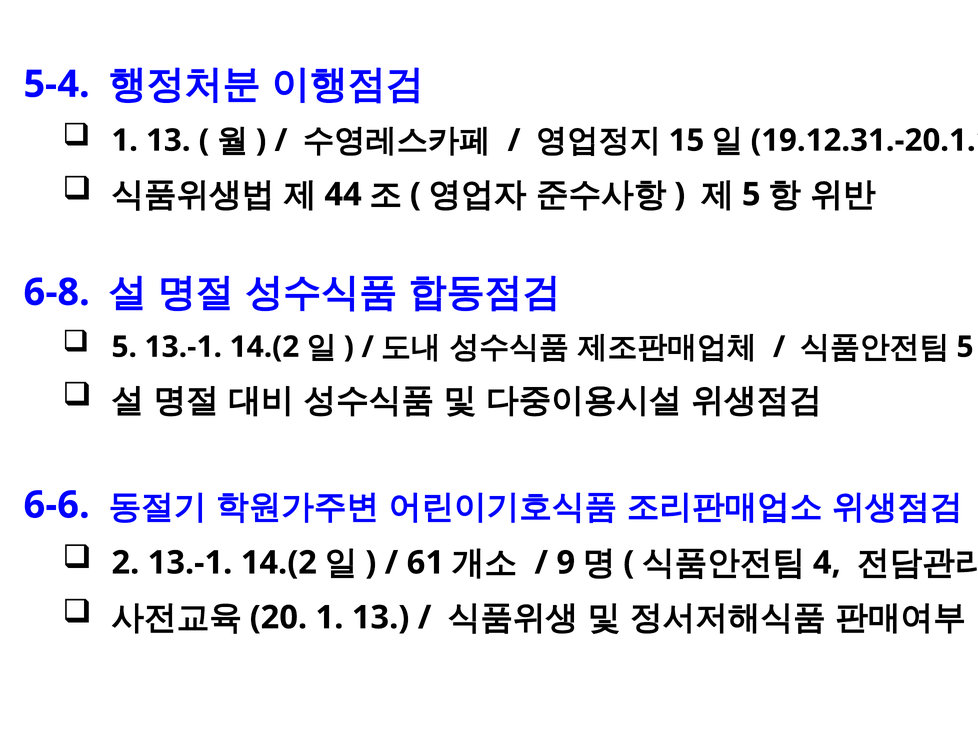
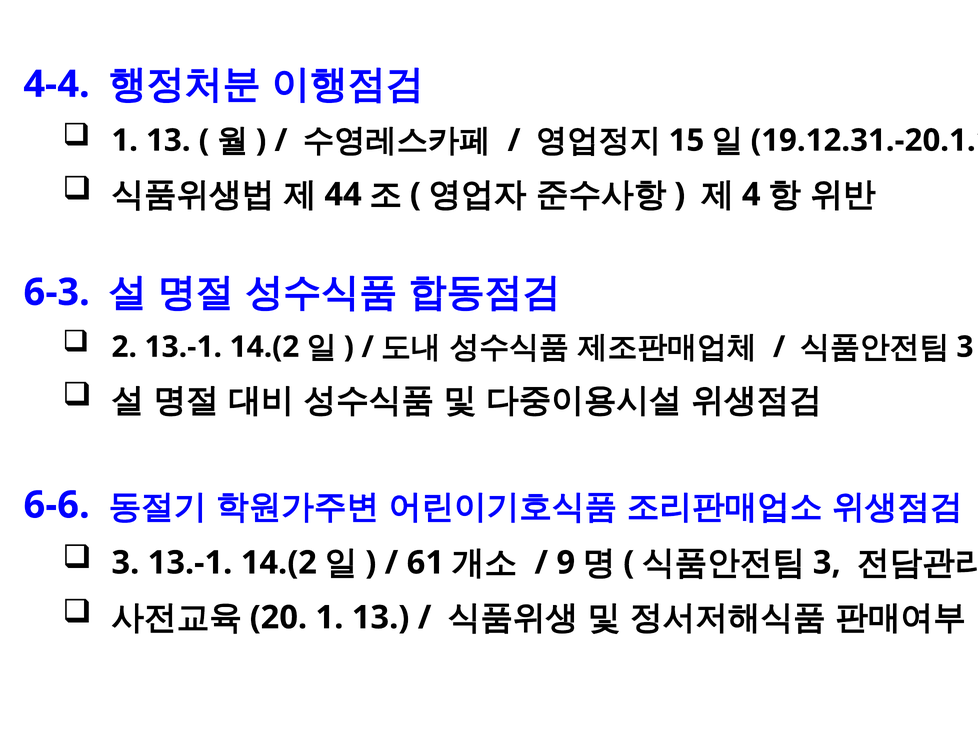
5-4: 5-4 -> 4-4 (57, 84)
5: 5 -> 4 (751, 194)
6-8: 6-8 -> 6-3 (57, 292)
5: 5 -> 2 (124, 347)
5: 5 -> 3 (965, 347)
2: 2 -> 3 (125, 562)
4: 4 -> 3 (827, 562)
